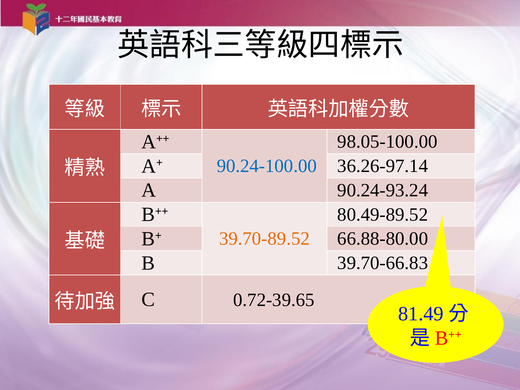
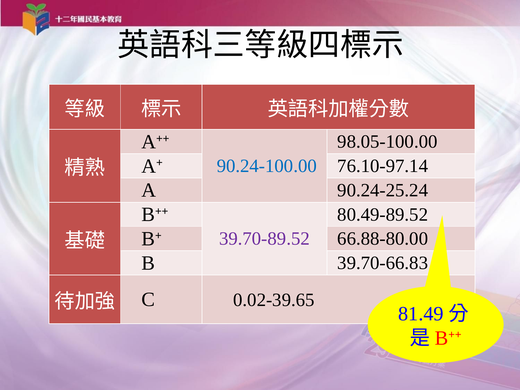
36.26-97.14: 36.26-97.14 -> 76.10-97.14 (383, 166)
90.24-93.24: 90.24-93.24 -> 90.24-25.24 (383, 190)
39.70-89.52 colour: orange -> purple (264, 239)
0.72-39.65: 0.72-39.65 -> 0.02-39.65 (274, 300)
